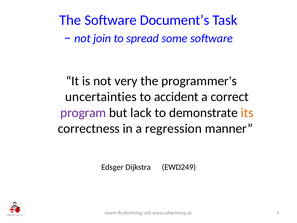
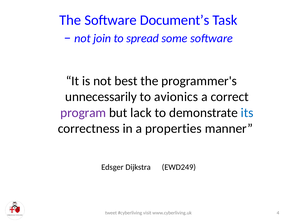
very: very -> best (126, 81)
uncertainties: uncertainties -> unnecessarily (101, 97)
accident: accident -> avionics (176, 97)
its colour: orange -> blue (247, 113)
regression: regression -> properties (173, 128)
